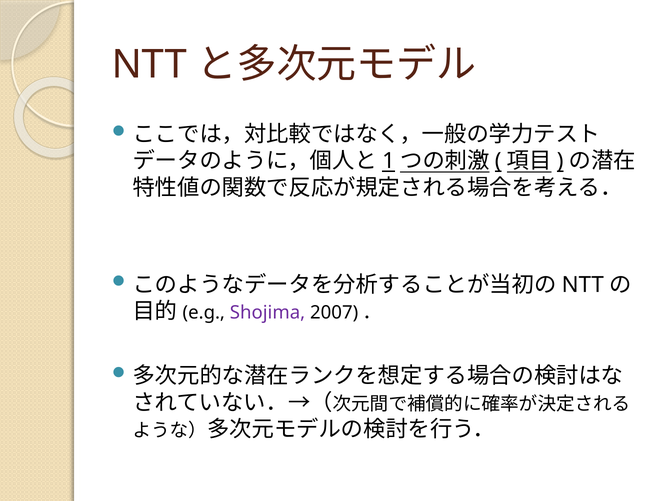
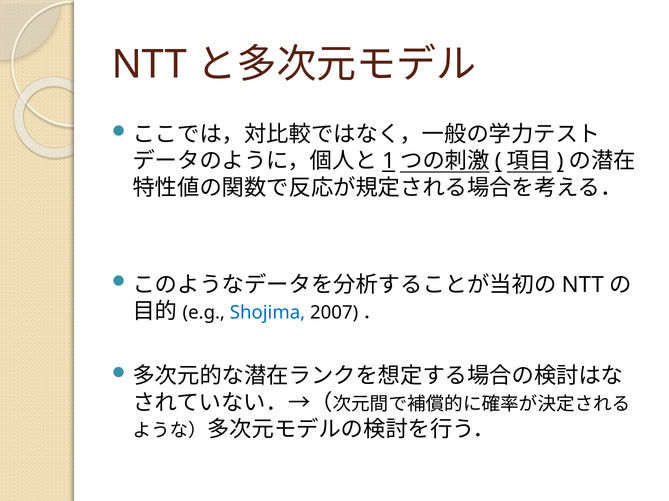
Shojima colour: purple -> blue (268, 313)
